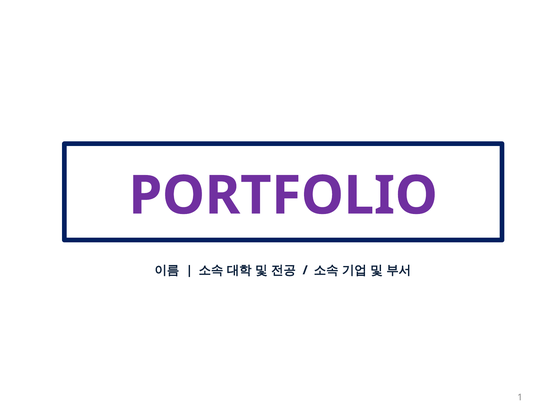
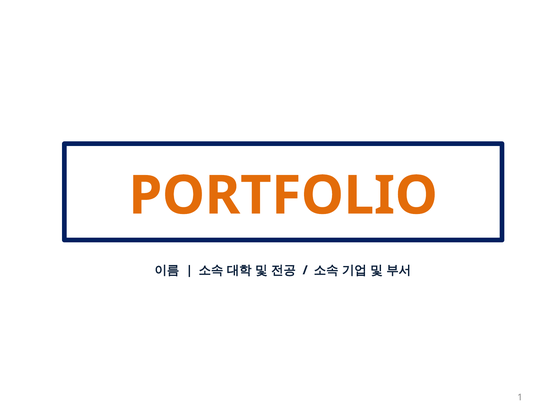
PORTFOLIO colour: purple -> orange (283, 196)
